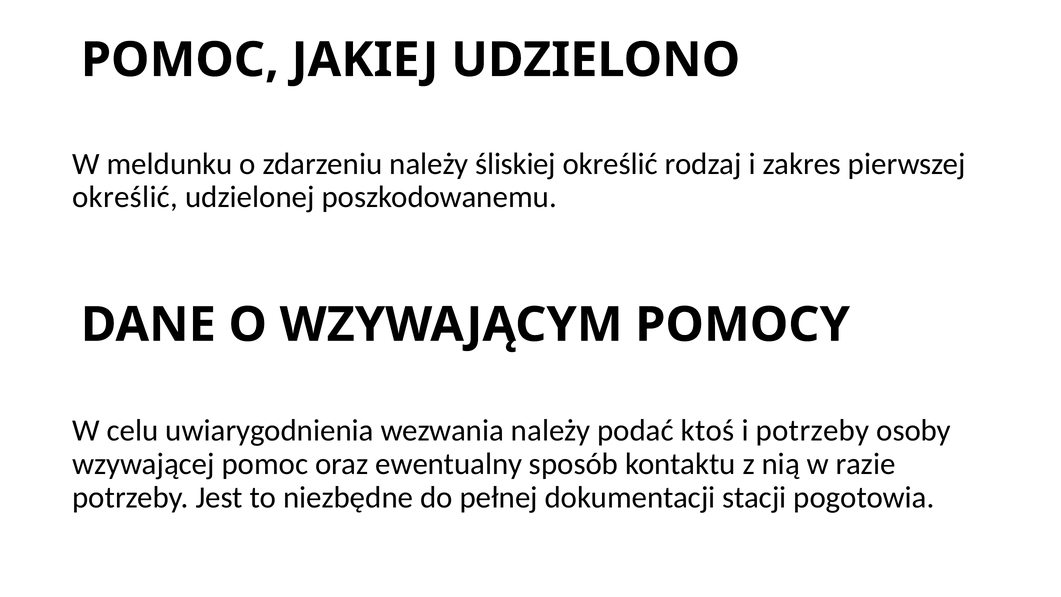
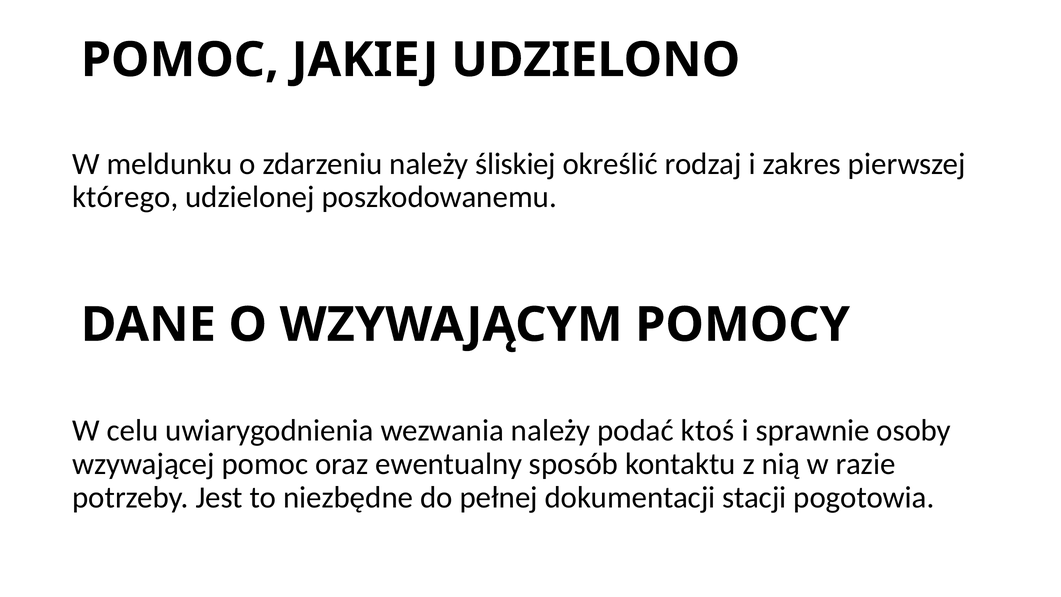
określić: określić -> którego (125, 197)
i potrzeby: potrzeby -> sprawnie (813, 430)
